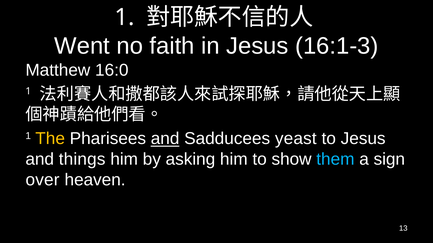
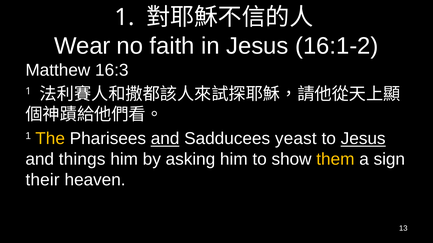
Went: Went -> Wear (82, 46)
16:1-3: 16:1-3 -> 16:1-2 (337, 46)
16:0: 16:0 -> 16:3 (112, 70)
Jesus underline: none -> present (363, 139)
them colour: light blue -> yellow (335, 160)
over: over -> their (43, 180)
